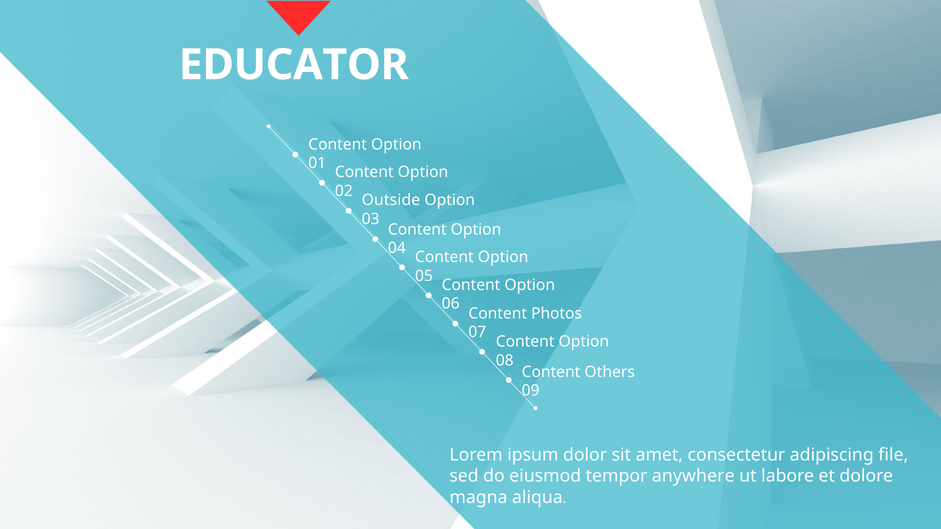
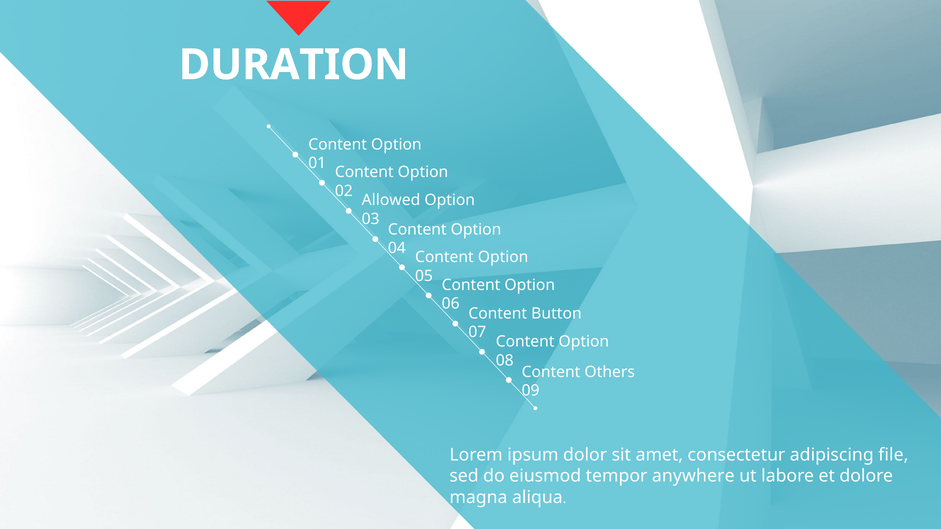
EDUCATOR: EDUCATOR -> DURATION (294, 65)
Outside: Outside -> Allowed (391, 200)
Photos: Photos -> Button (556, 314)
